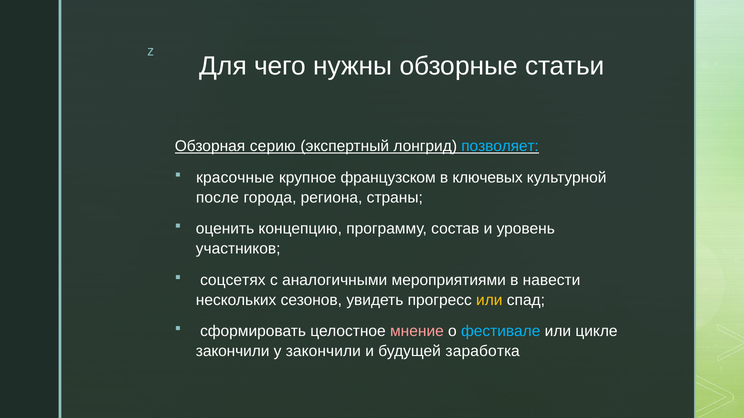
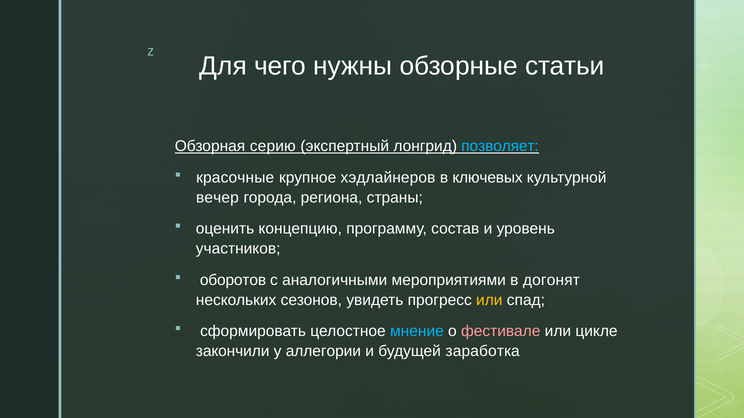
французском: французском -> хэдлайнеров (388, 178)
после: после -> вечер (217, 198)
соцсетях: соцсетях -> оборотов (233, 280)
навести: навести -> догонят (551, 280)
мнение colour: pink -> light blue (417, 332)
фестивале colour: light blue -> pink (501, 332)
у закончили: закончили -> аллегории (323, 352)
